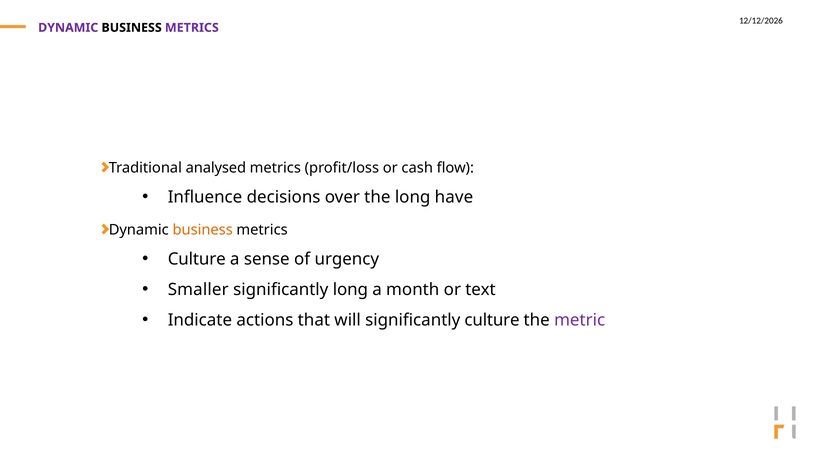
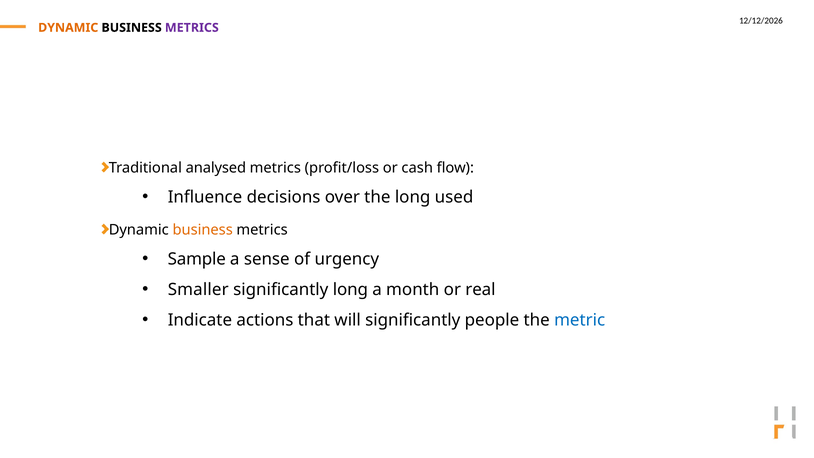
DYNAMIC colour: purple -> orange (68, 28)
have: have -> used (454, 197)
Culture: Culture -> Sample (197, 259)
text: text -> real (480, 290)
significantly culture: culture -> people (492, 320)
metric colour: purple -> blue (580, 320)
